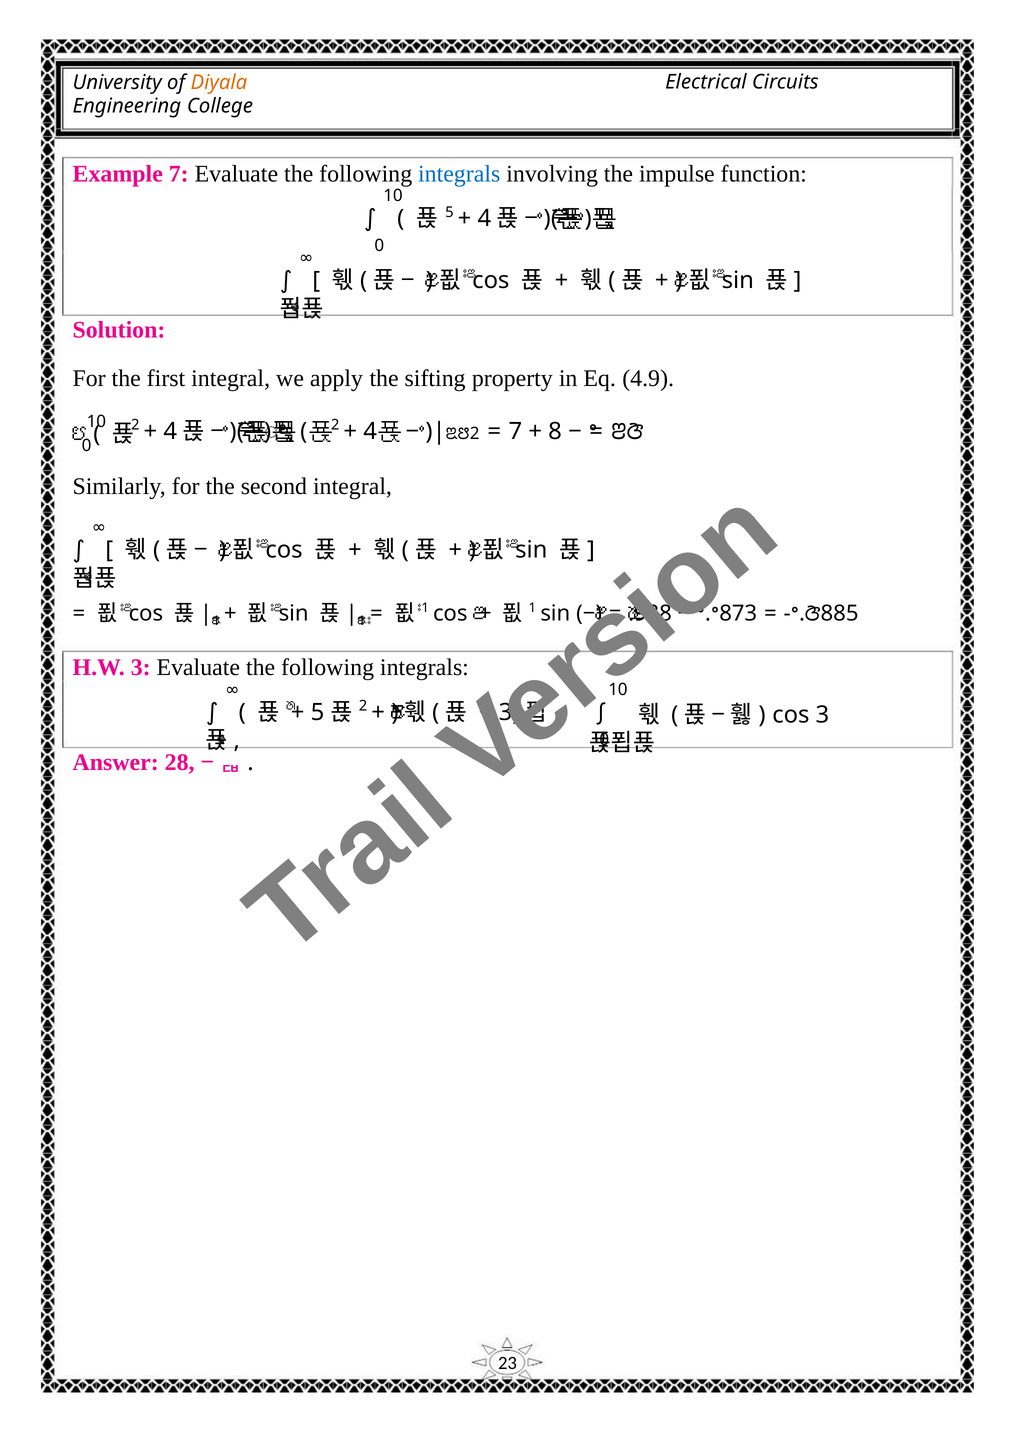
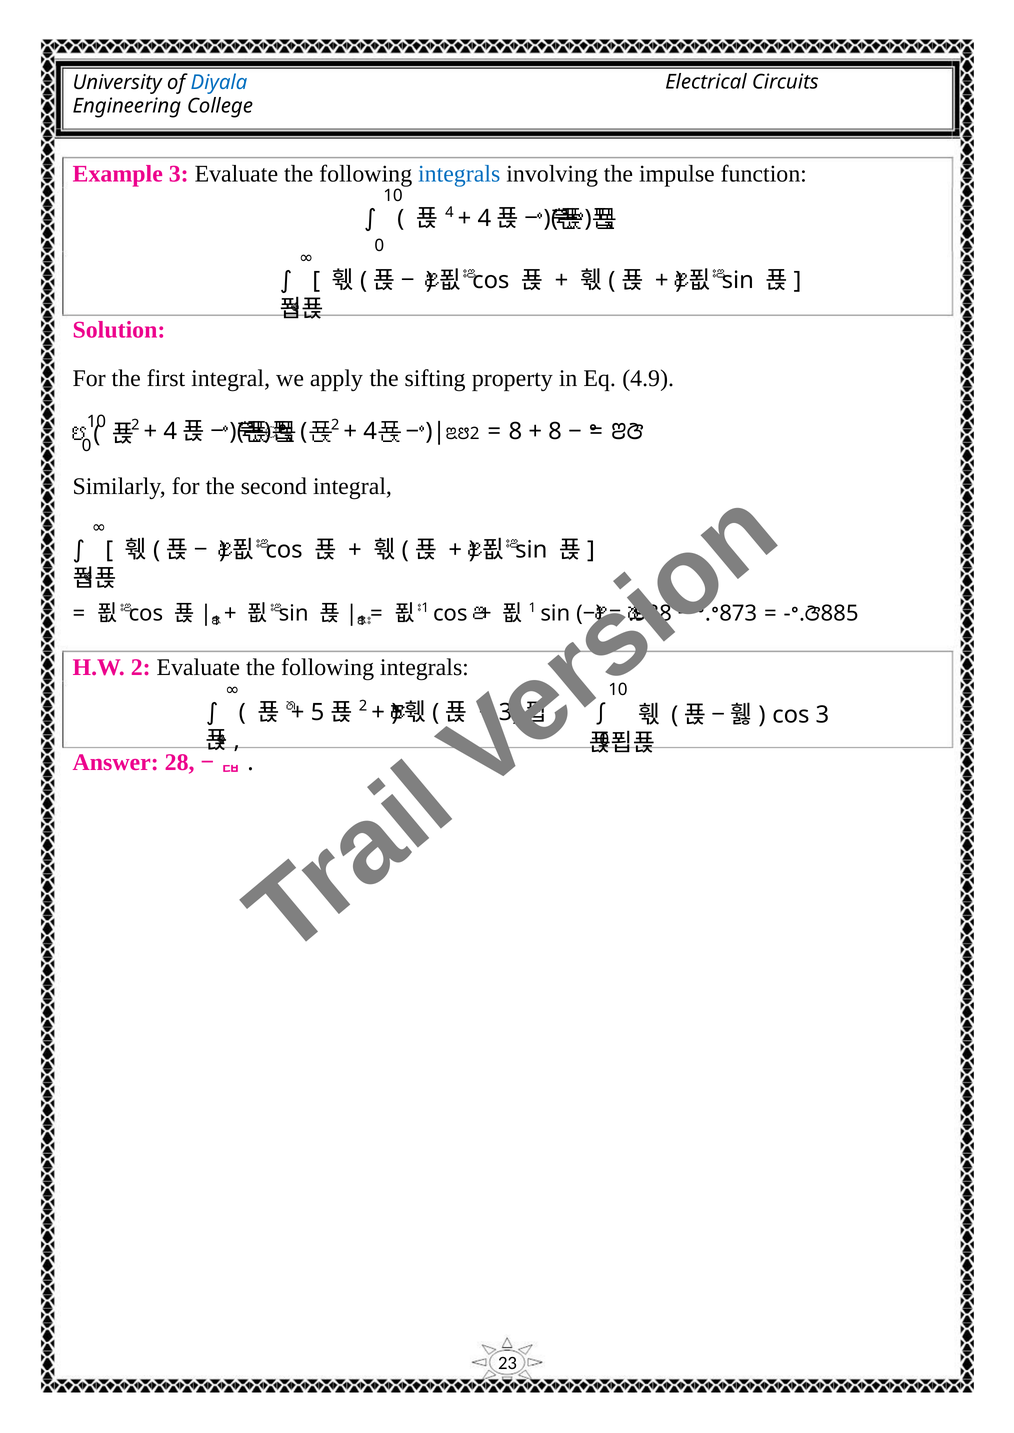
Diyala colour: orange -> blue (219, 82)
Example 7: 7 -> 3 (179, 174)
5: 5 -> 4 (449, 212)
7: 7 -> 8 (515, 431)
H.W 3: 3 -> 2 (141, 667)
